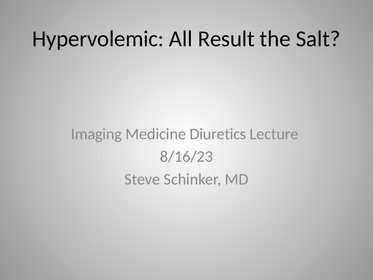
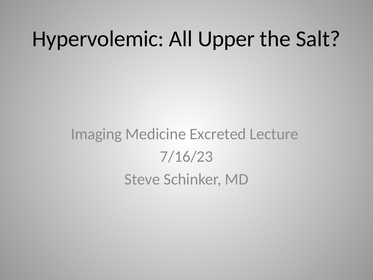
Result: Result -> Upper (226, 39)
Diuretics: Diuretics -> Excreted (218, 134)
8/16/23: 8/16/23 -> 7/16/23 (186, 156)
